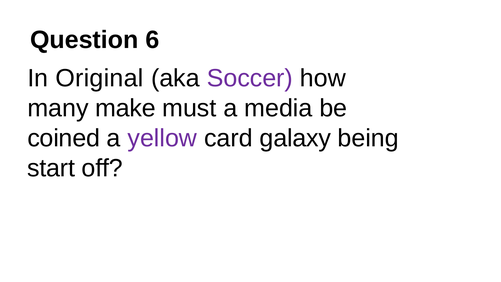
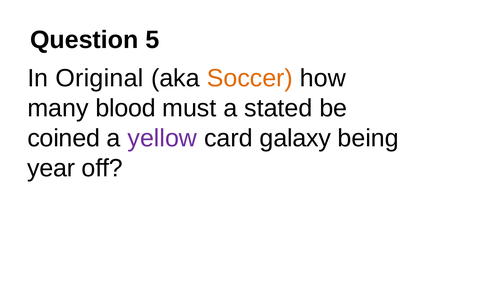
6: 6 -> 5 (152, 40)
Soccer colour: purple -> orange (250, 78)
make: make -> blood (125, 108)
media: media -> stated (278, 108)
start: start -> year (51, 168)
